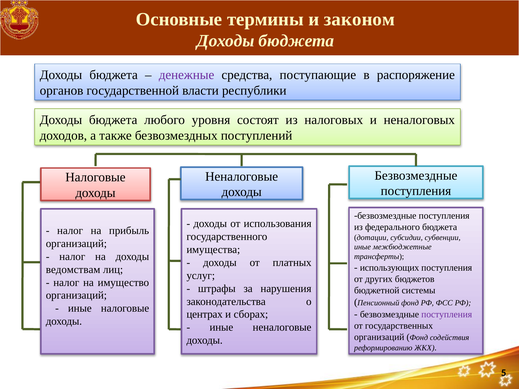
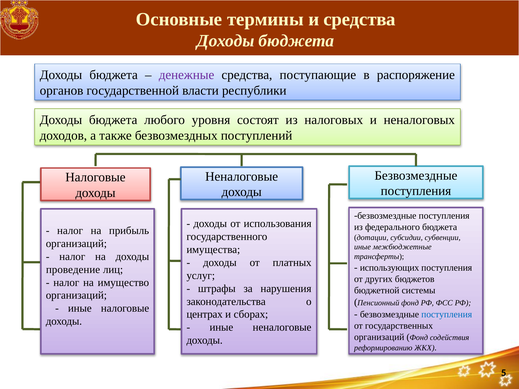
и законом: законом -> средства (360, 19)
ведомствам: ведомствам -> проведение (73, 270)
поступления colour: purple -> blue (447, 315)
